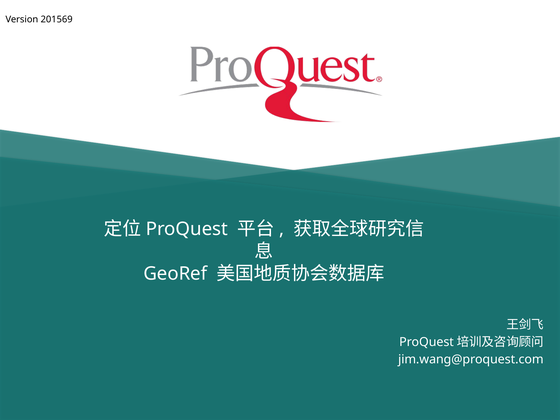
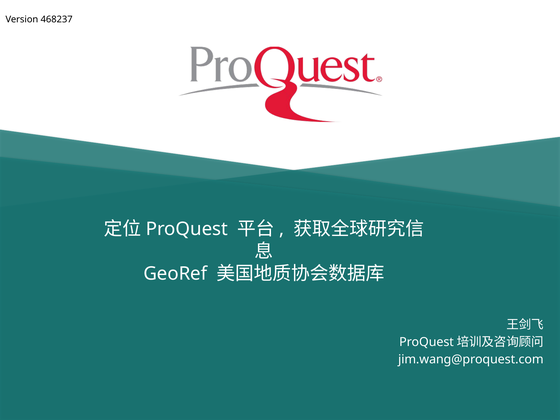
201569: 201569 -> 468237 (57, 19)
